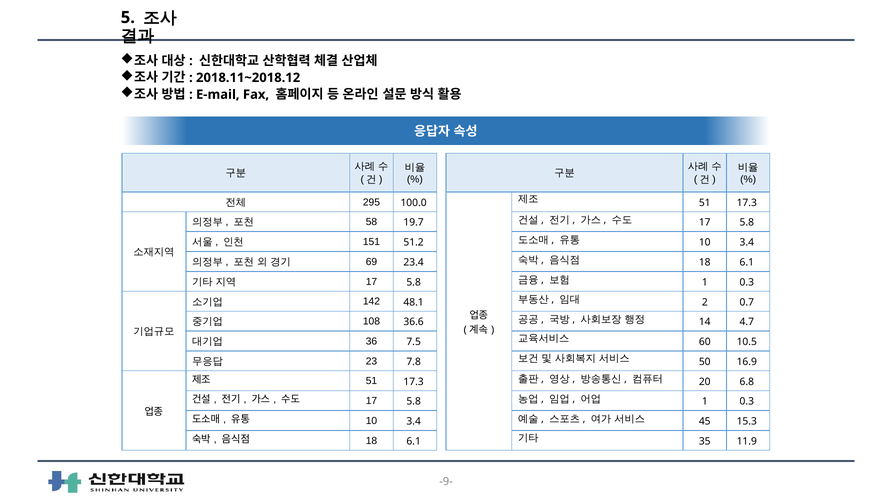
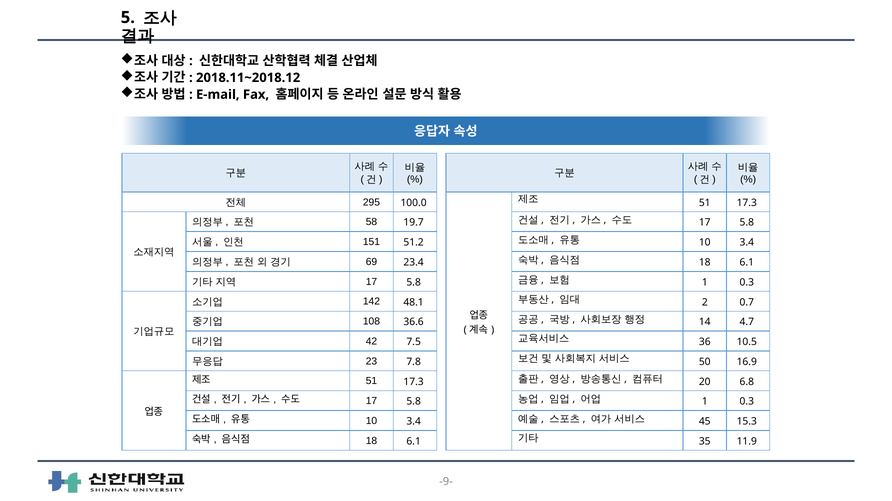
60: 60 -> 36 (705, 342)
36: 36 -> 42 (371, 342)
